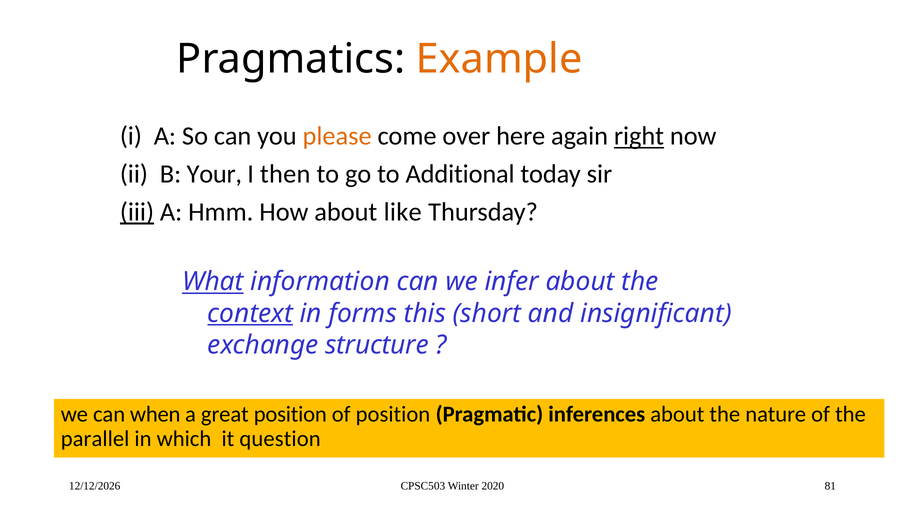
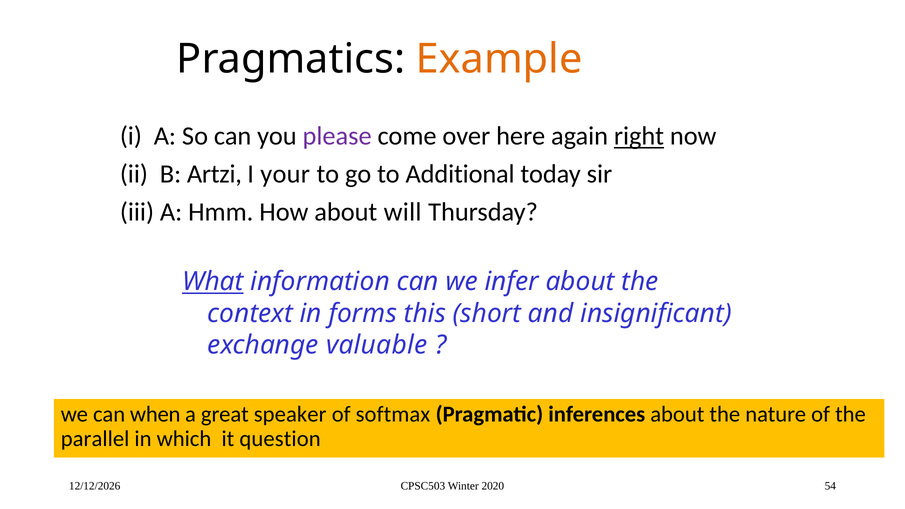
please colour: orange -> purple (337, 136)
Your: Your -> Artzi (214, 174)
then: then -> your (285, 174)
iii underline: present -> none (137, 212)
like: like -> will (403, 212)
context underline: present -> none (250, 313)
structure: structure -> valuable (377, 345)
great position: position -> speaker (290, 414)
of position: position -> softmax (393, 414)
81: 81 -> 54 (830, 486)
